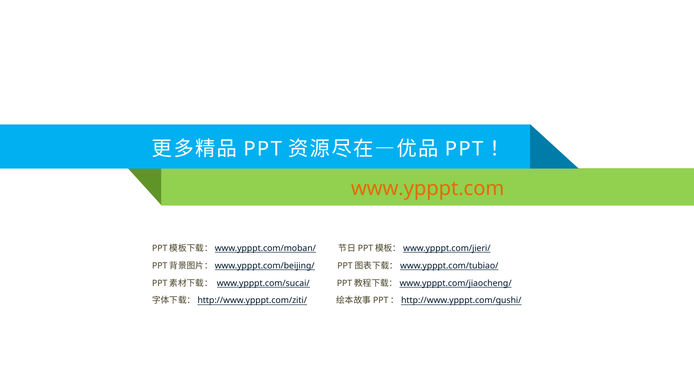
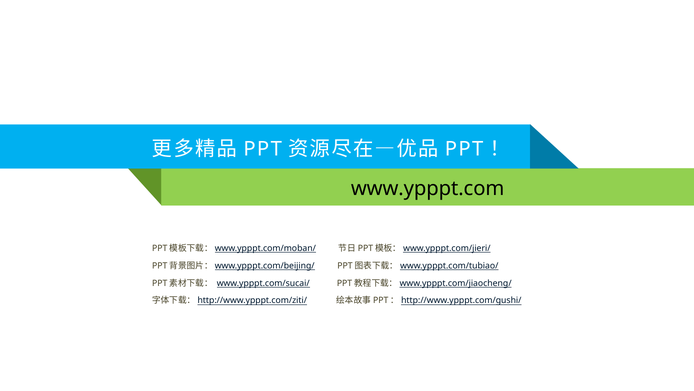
www.ypppt.com colour: orange -> black (428, 188)
